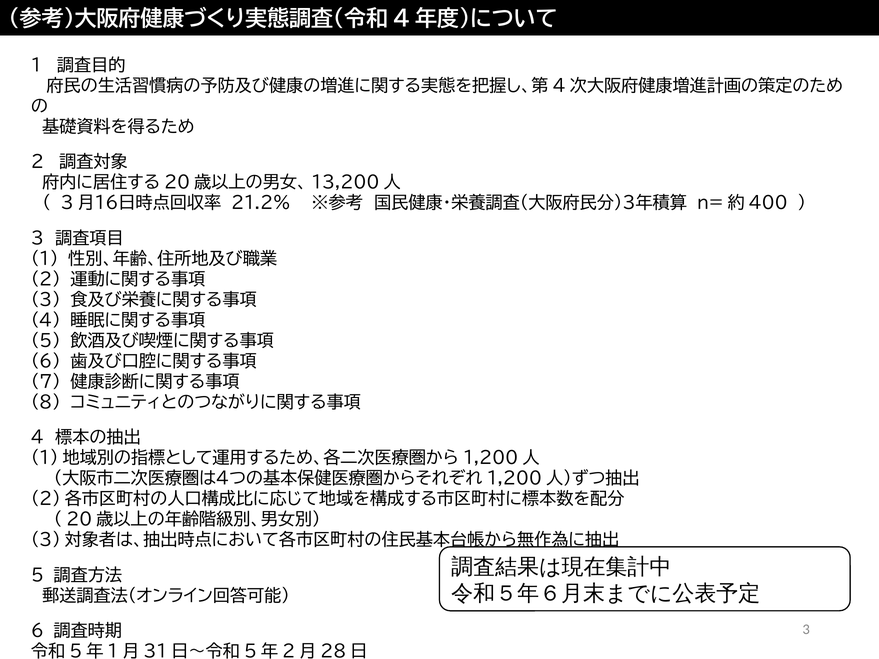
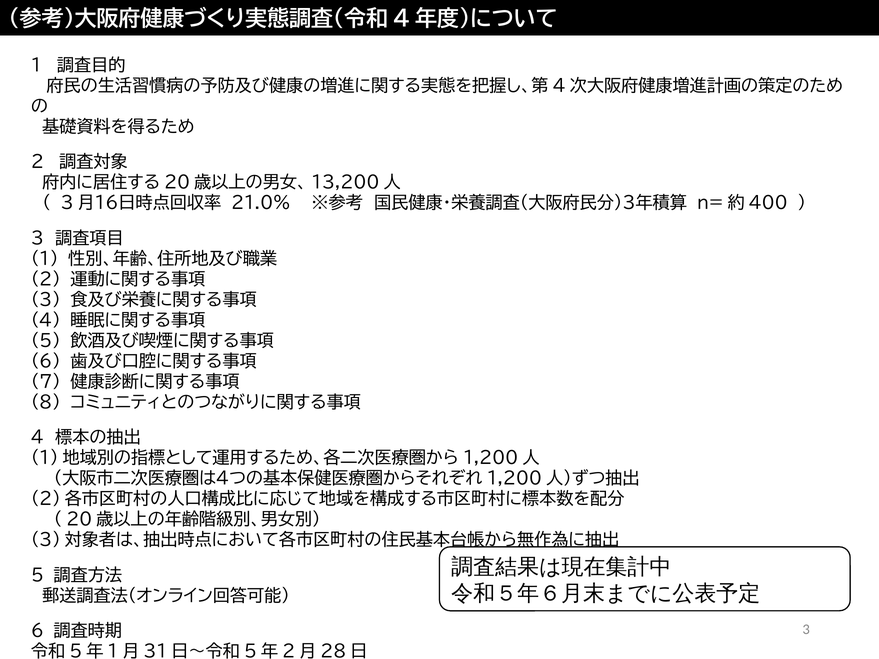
21.2%: 21.2% -> 21.0% (261, 203)
